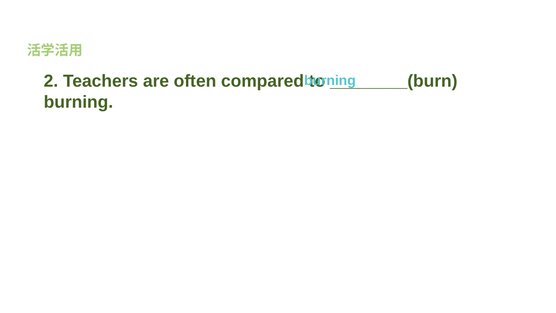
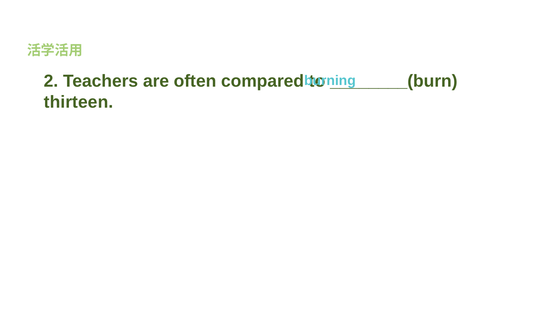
burning: burning -> thirteen (79, 102)
